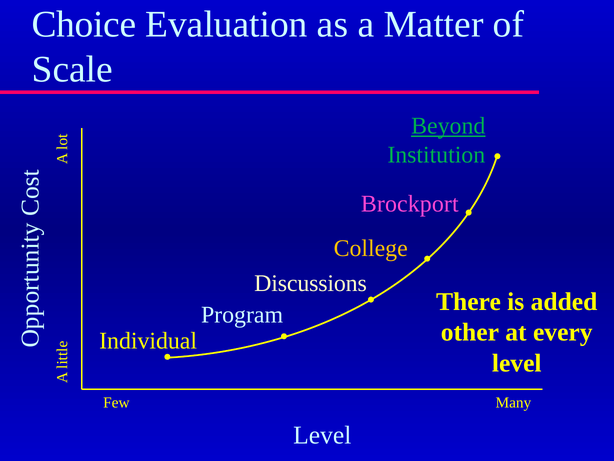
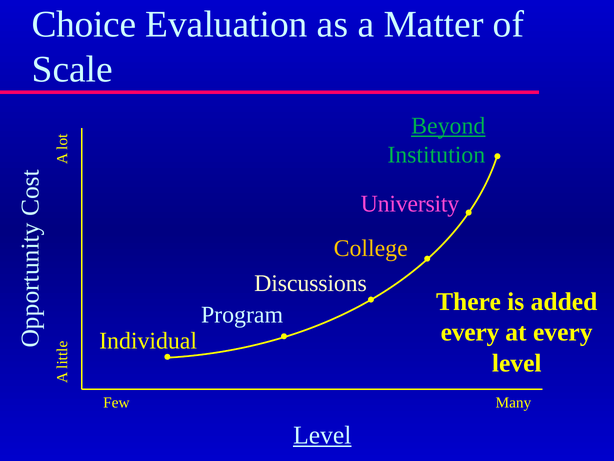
Brockport: Brockport -> University (410, 204)
other: other -> every (470, 332)
Level underline: none -> present (322, 435)
